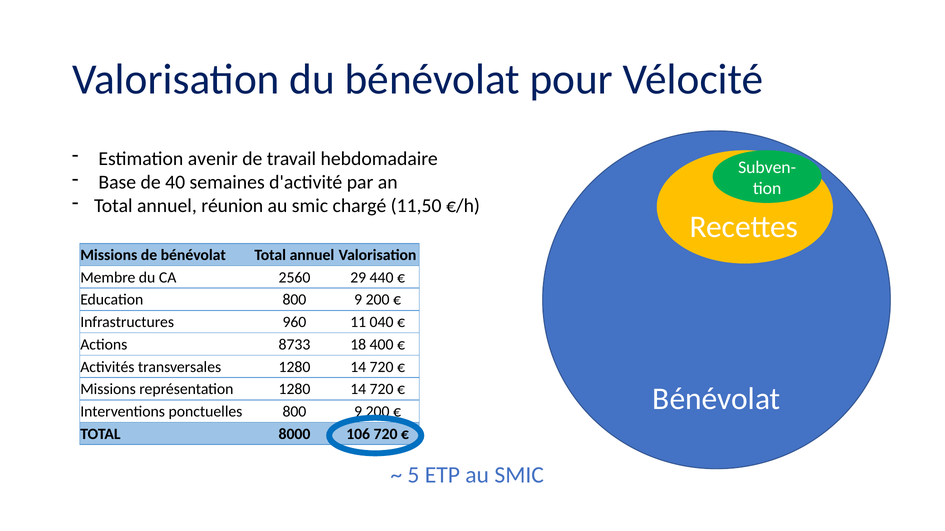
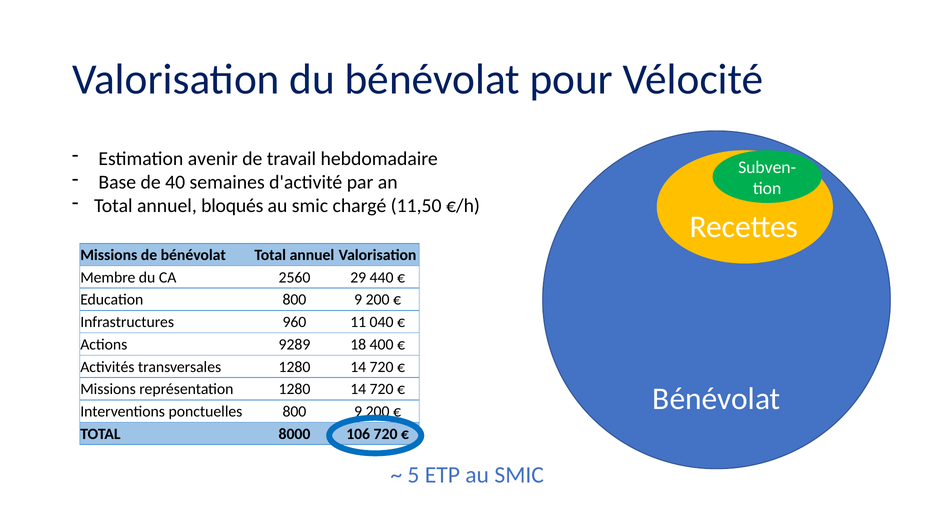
réunion: réunion -> bloqués (232, 206)
8733: 8733 -> 9289 (294, 345)
